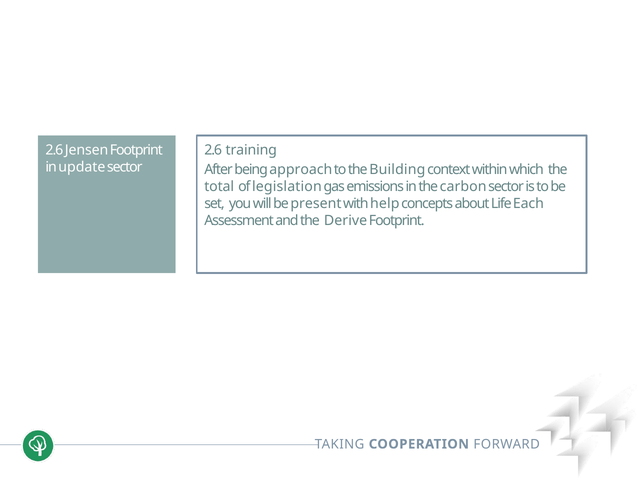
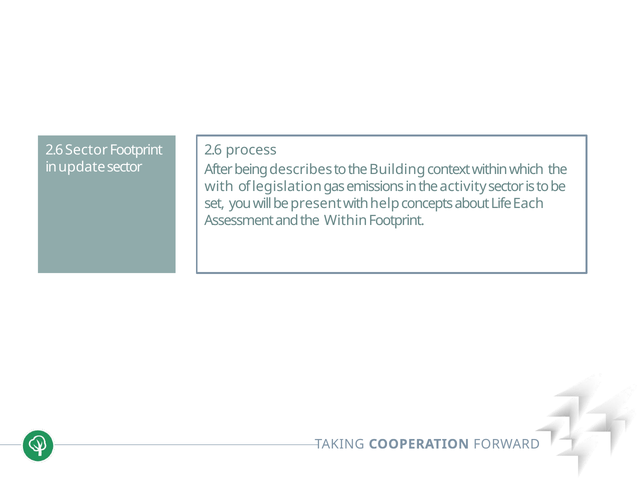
2.6 Jensen: Jensen -> Sector (86, 150)
training: training -> process (251, 150)
approach: approach -> describes (301, 170)
total: total -> with (219, 187)
carbon: carbon -> activity (463, 187)
the Derive: Derive -> Within (346, 221)
